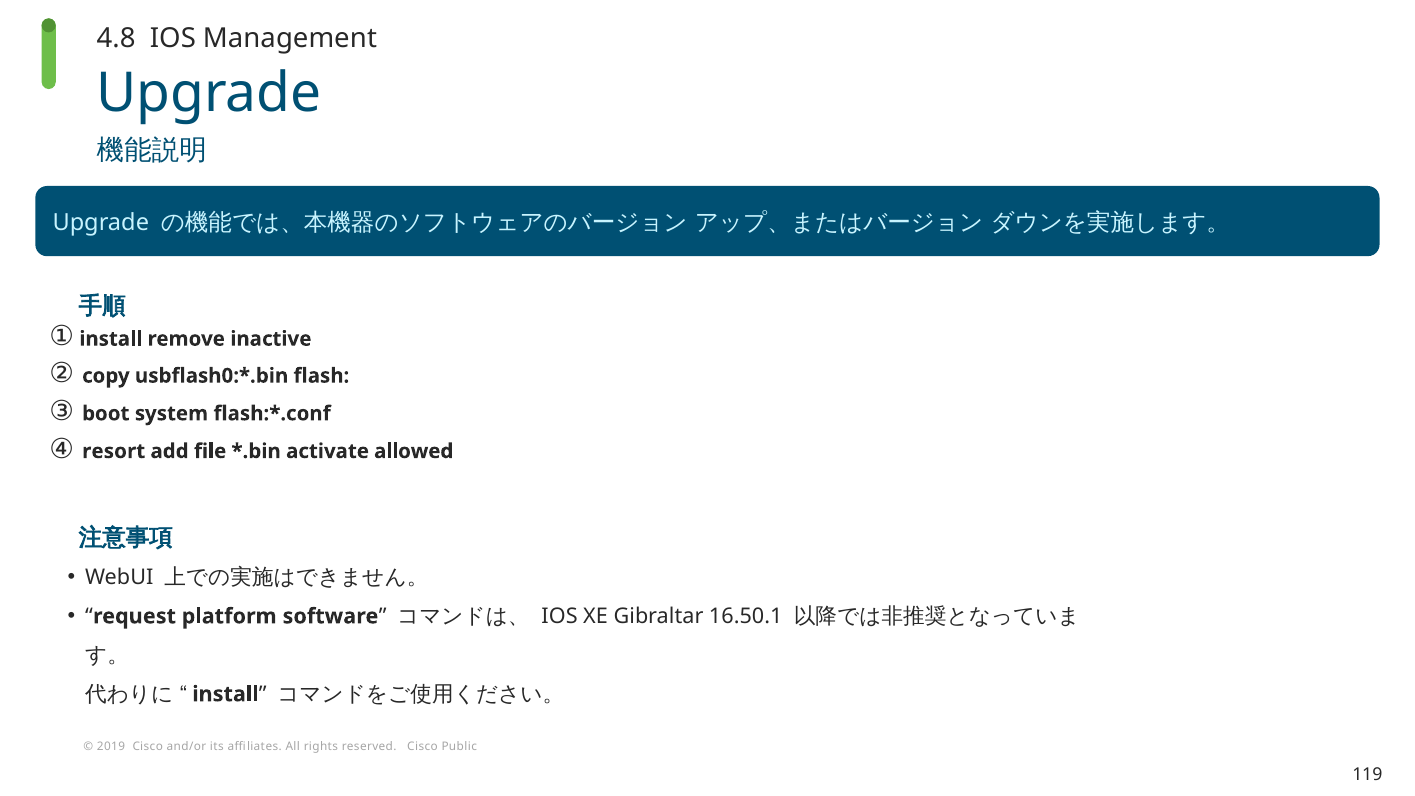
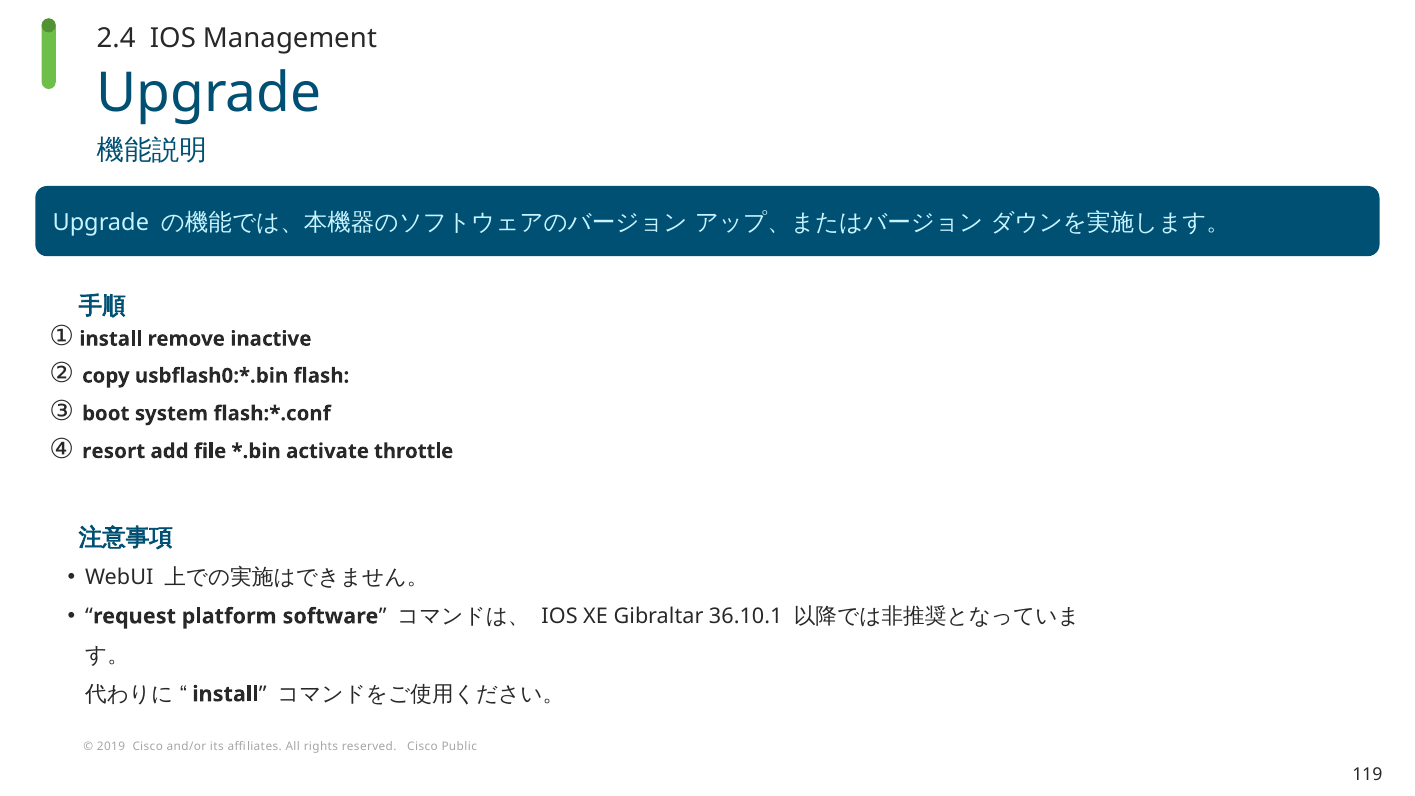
4.8: 4.8 -> 2.4 (116, 38)
allowed: allowed -> throttle (414, 451)
16.50.1: 16.50.1 -> 36.10.1 (746, 616)
